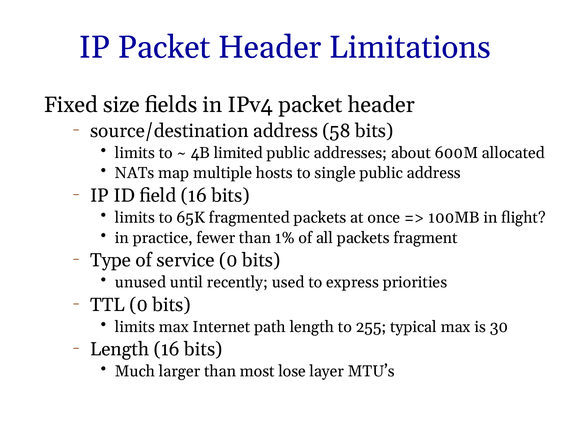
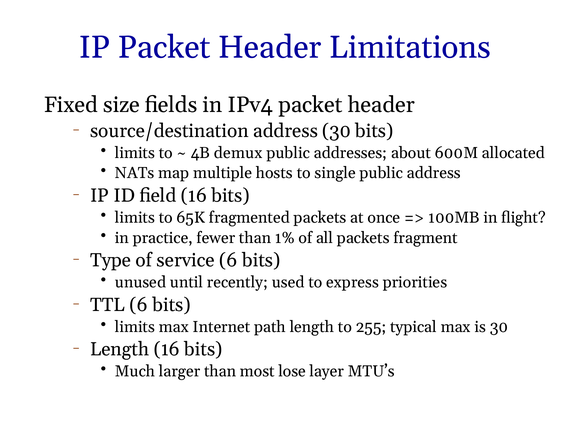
address 58: 58 -> 30 (337, 131)
limited: limited -> demux (238, 153)
service 0: 0 -> 6 (228, 261)
TTL 0: 0 -> 6 (139, 305)
